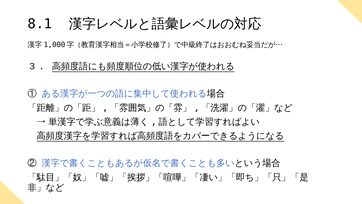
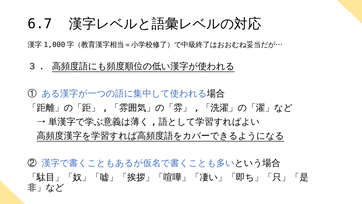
8.1: 8.1 -> 6.7 (40, 24)
